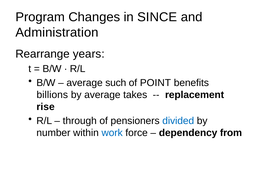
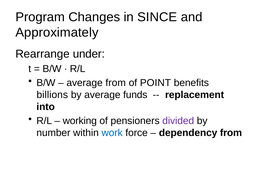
Administration: Administration -> Approximately (57, 33)
years: years -> under (89, 54)
average such: such -> from (116, 83)
takes: takes -> funds (135, 95)
rise: rise -> into (46, 107)
through: through -> working (80, 121)
divided colour: blue -> purple (178, 121)
